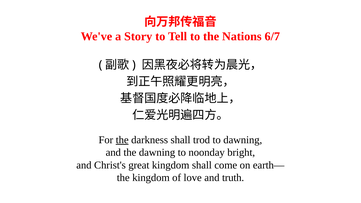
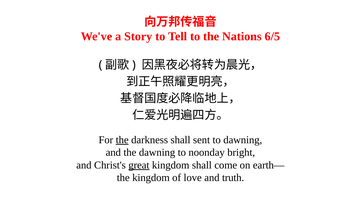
6/7: 6/7 -> 6/5 (272, 36)
trod: trod -> sent (202, 140)
great underline: none -> present (139, 165)
